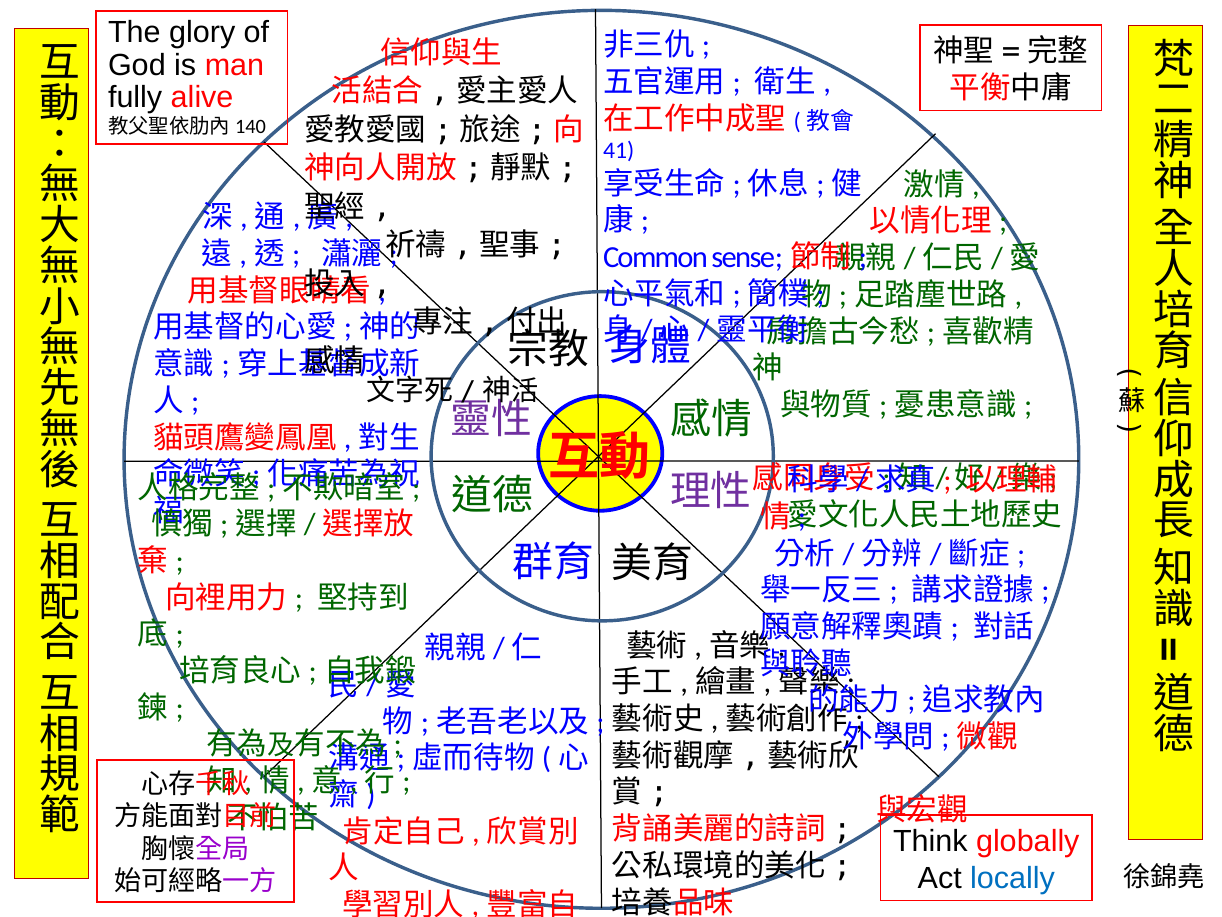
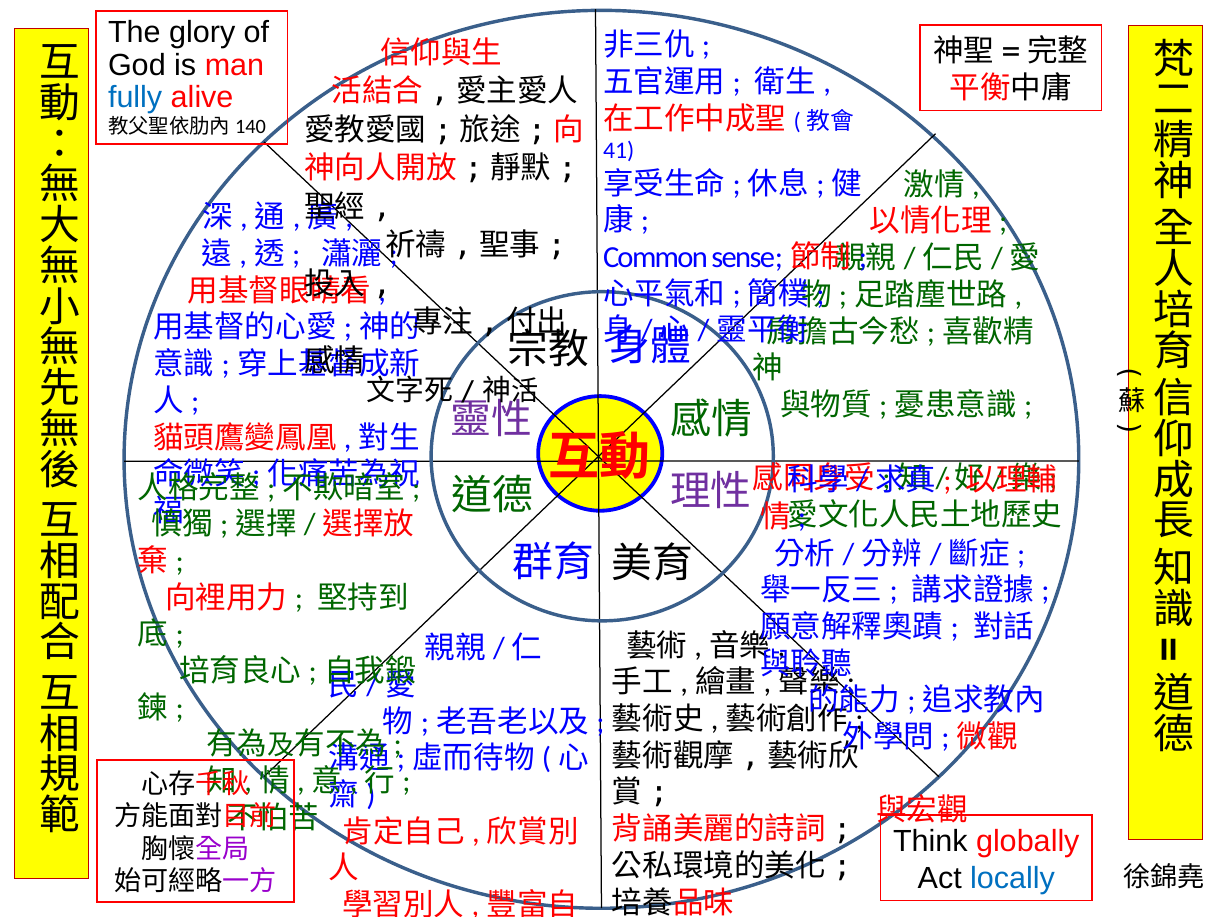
fully colour: black -> blue (135, 97)
